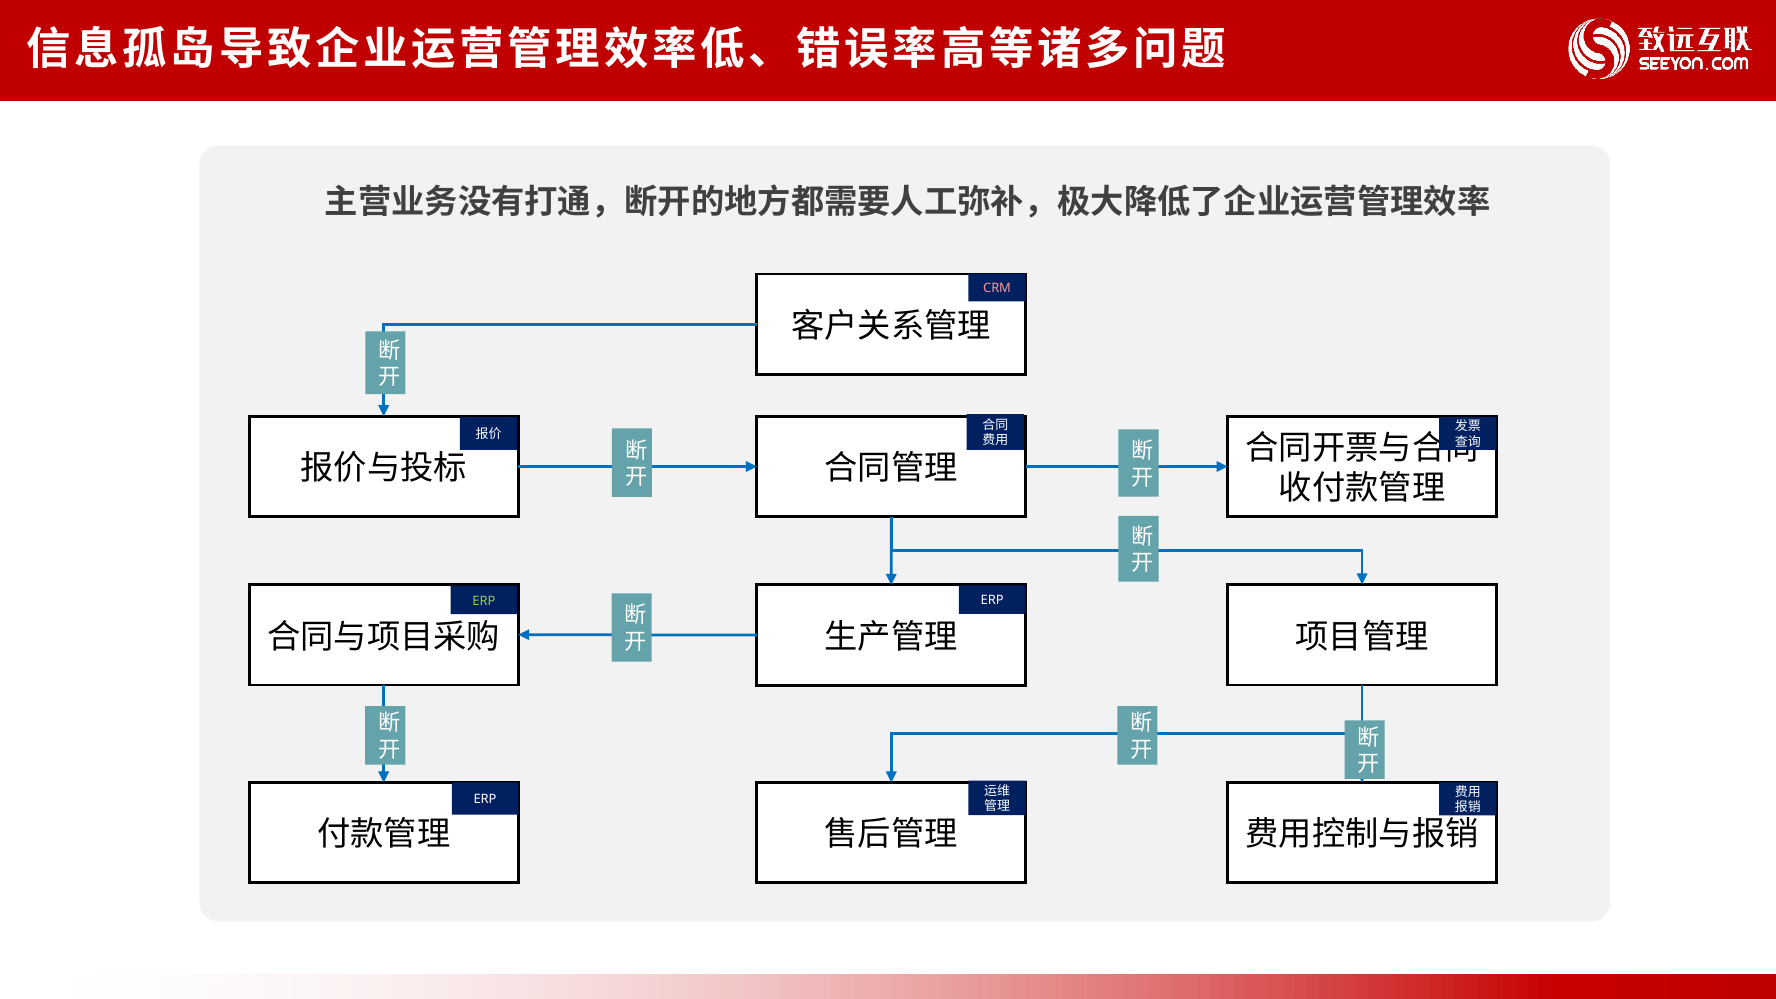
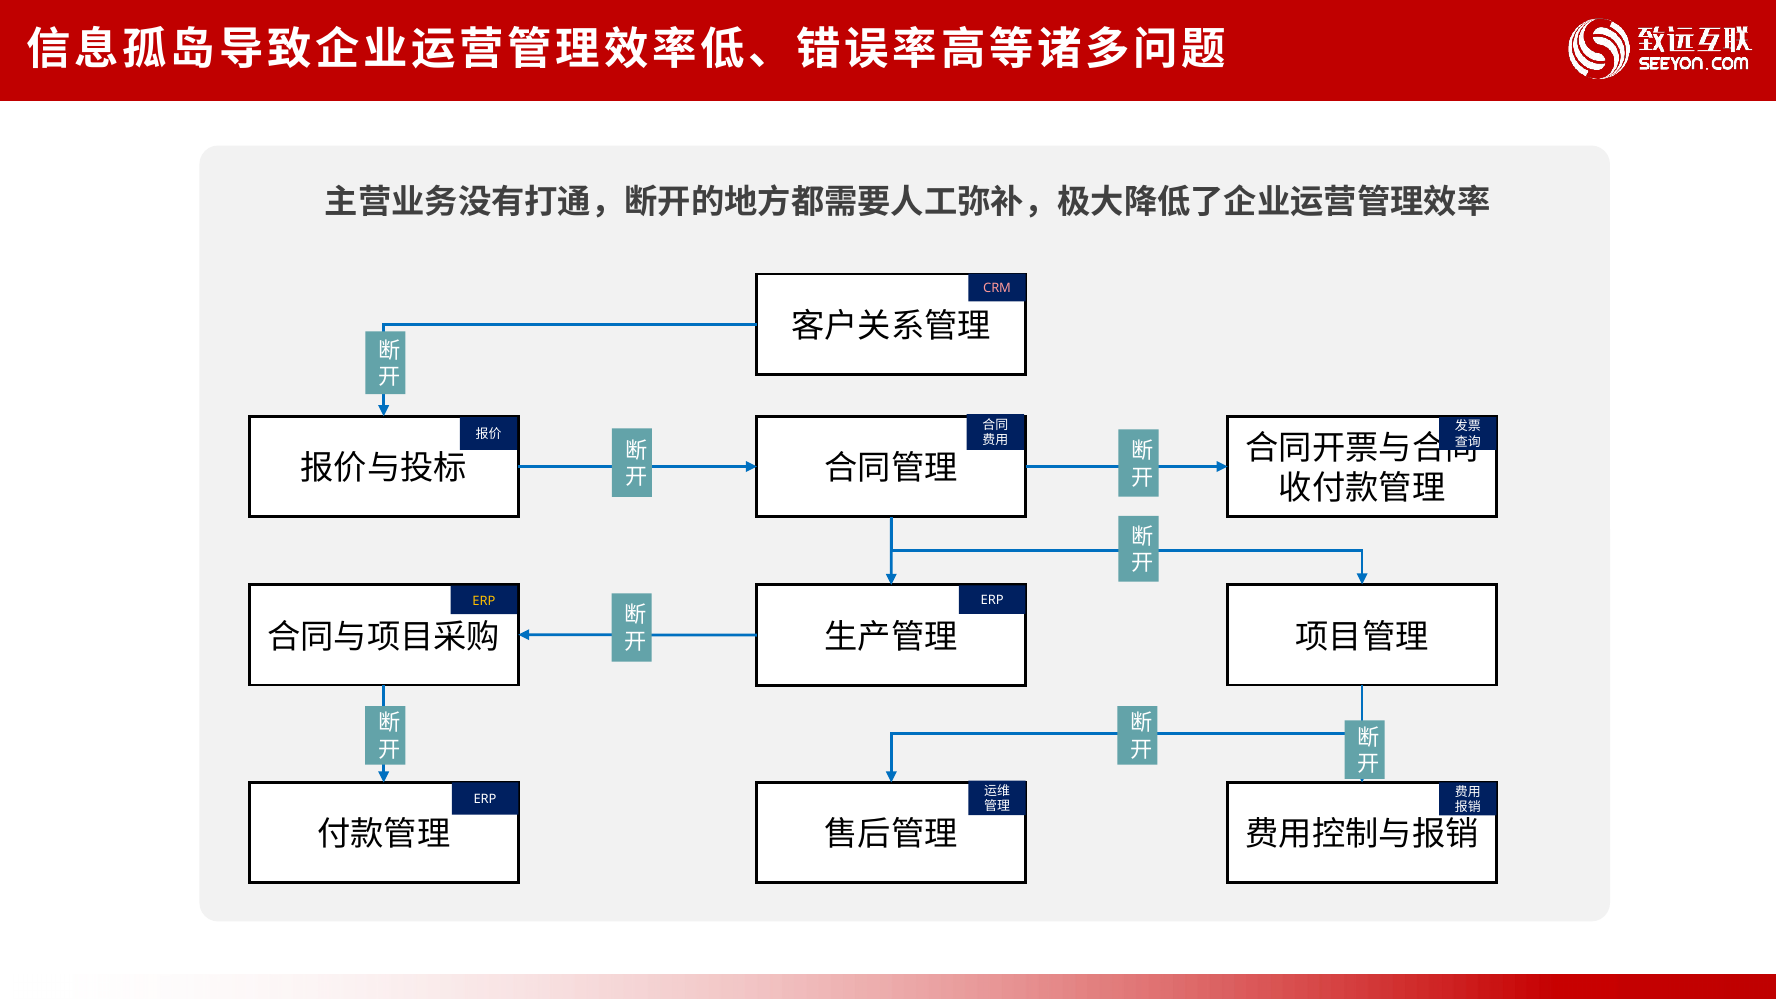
ERP colour: light green -> yellow (484, 601)
